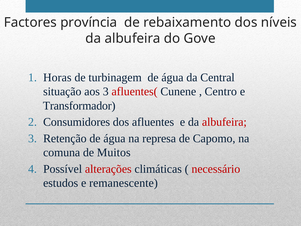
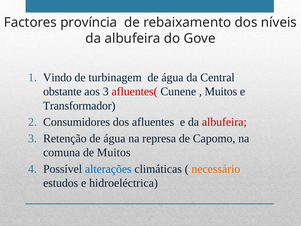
Horas: Horas -> Vindo (57, 77)
situação: situação -> obstante (62, 91)
Centro: Centro -> Muitos (221, 91)
alterações colour: red -> blue (108, 169)
necessário colour: red -> orange (216, 169)
remanescente: remanescente -> hidroeléctrica (124, 183)
